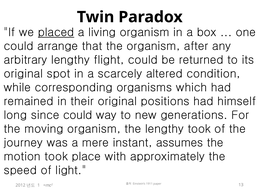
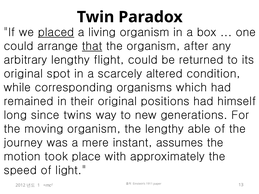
that underline: none -> present (92, 46)
since could: could -> twins (78, 115)
lengthy took: took -> able (199, 129)
